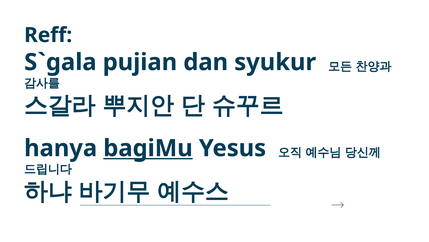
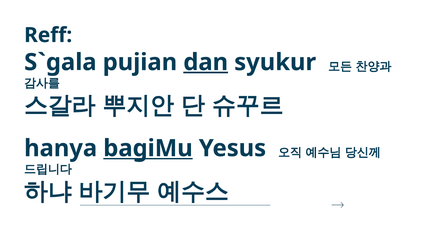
dan underline: none -> present (206, 62)
